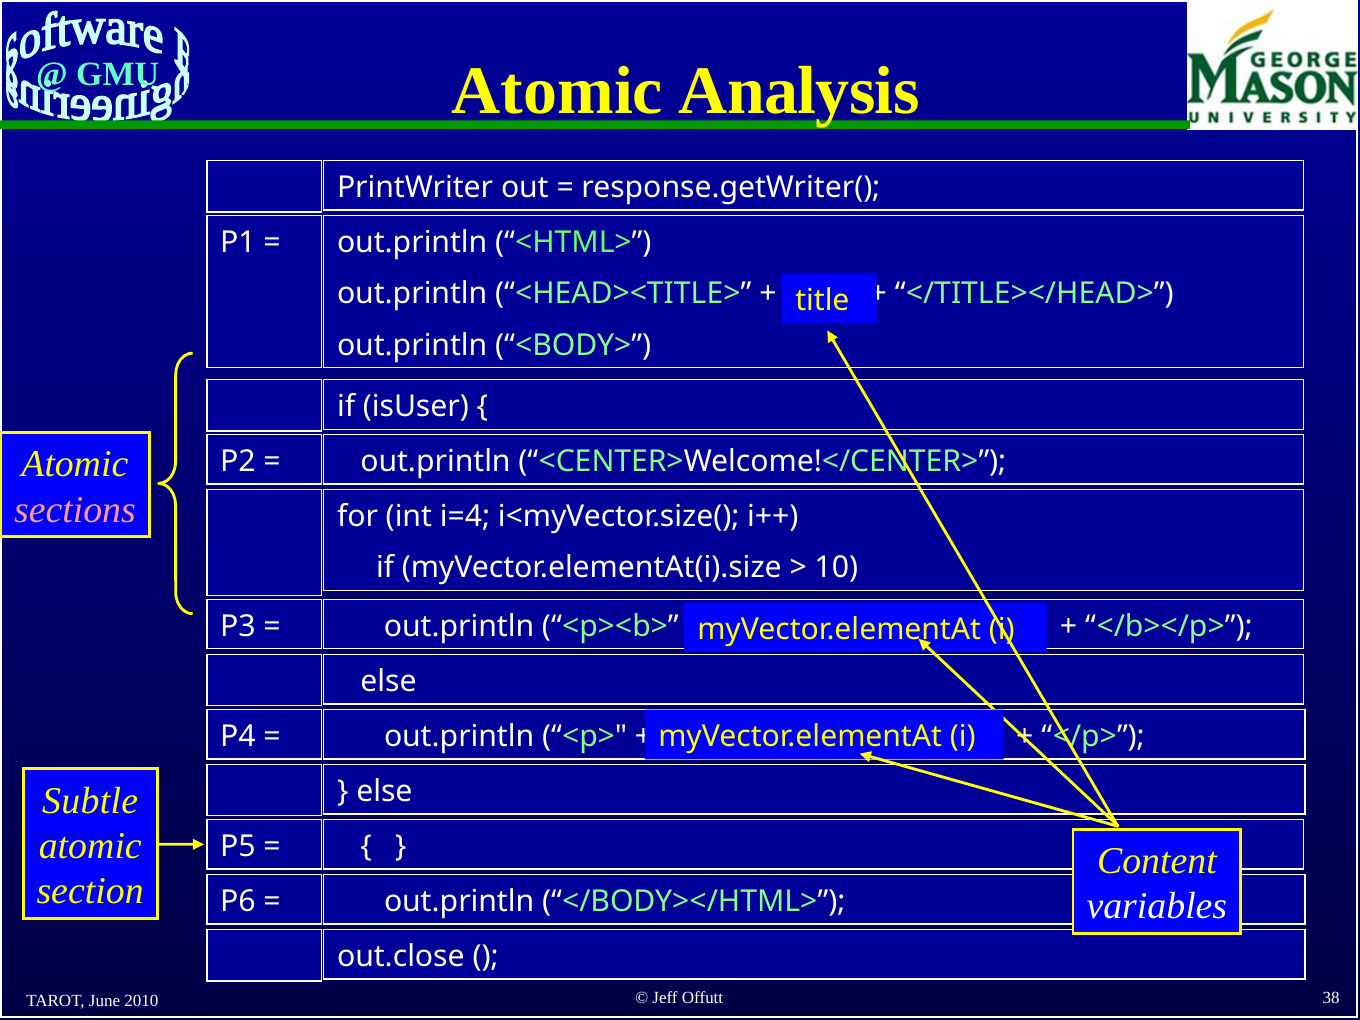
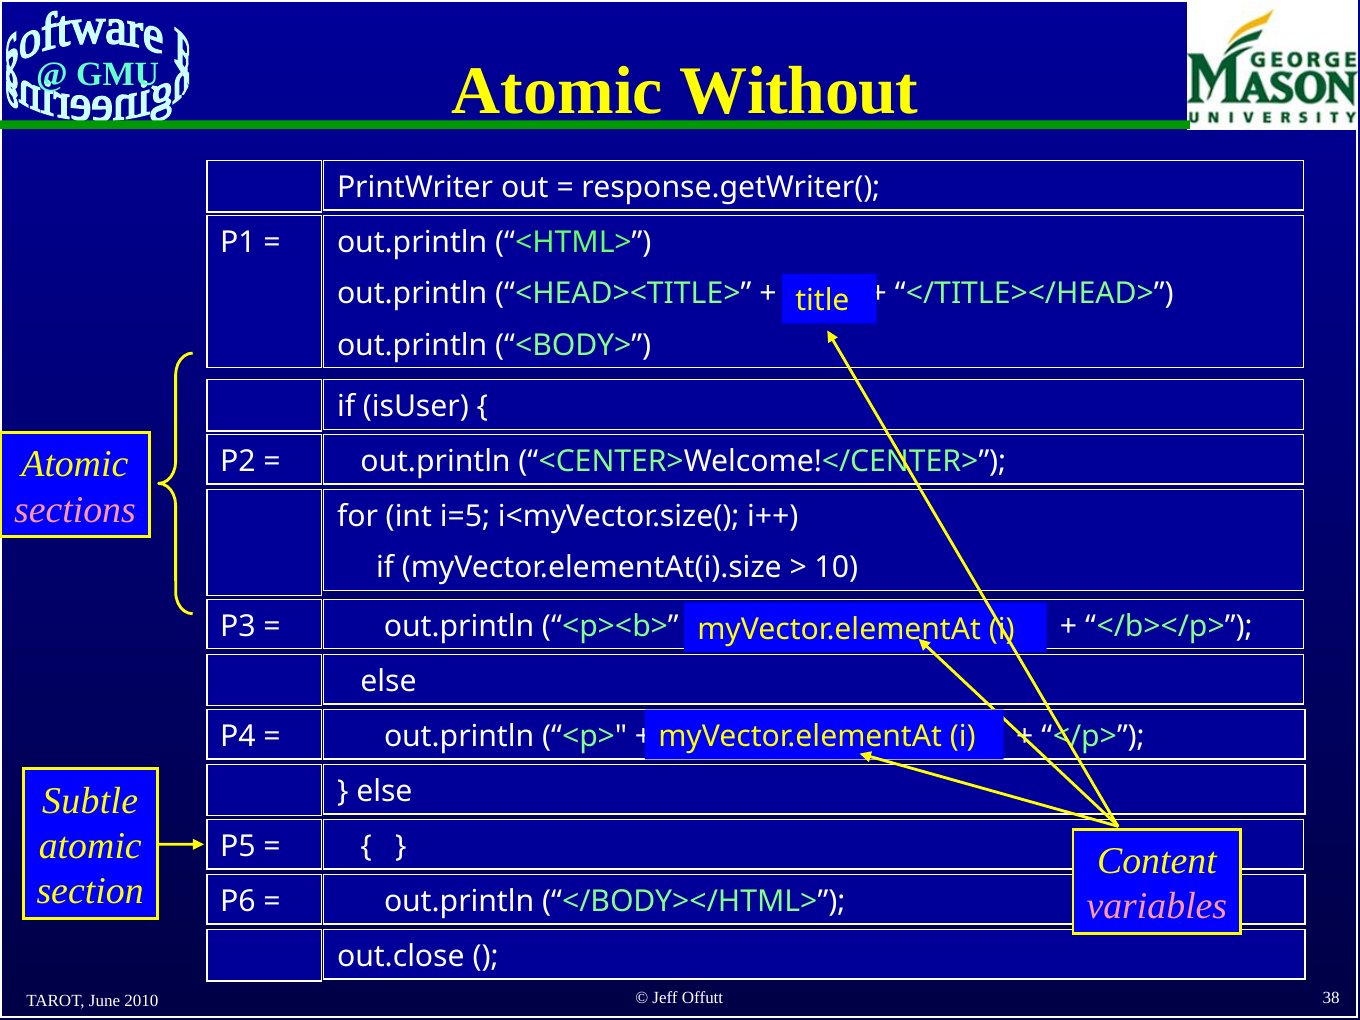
Analysis: Analysis -> Without (799, 91)
i=4: i=4 -> i=5 (465, 517)
variables colour: white -> pink (1157, 906)
